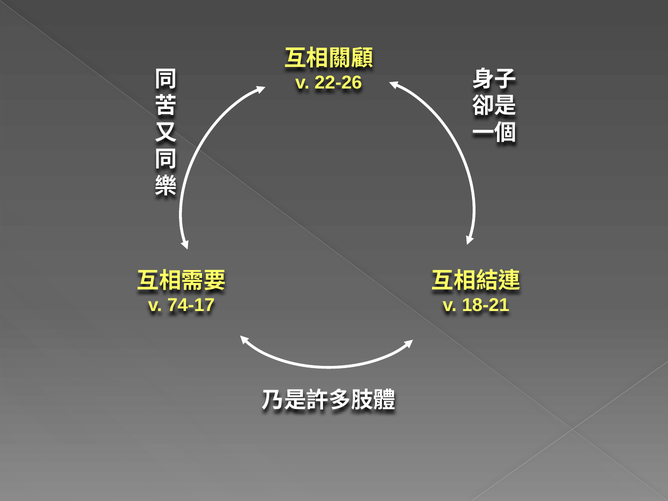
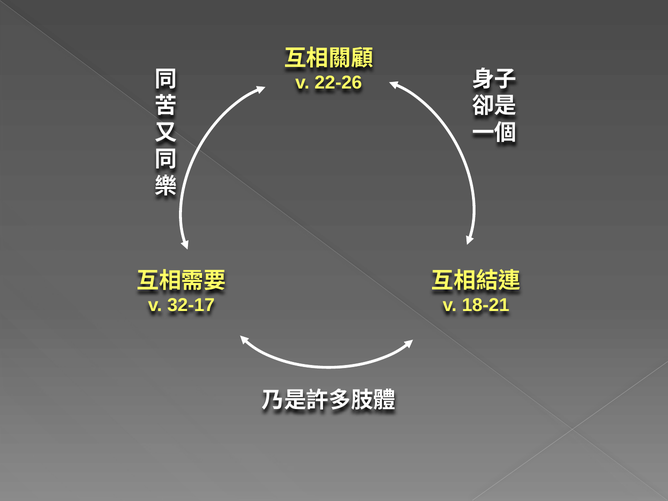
74-17: 74-17 -> 32-17 (191, 305)
